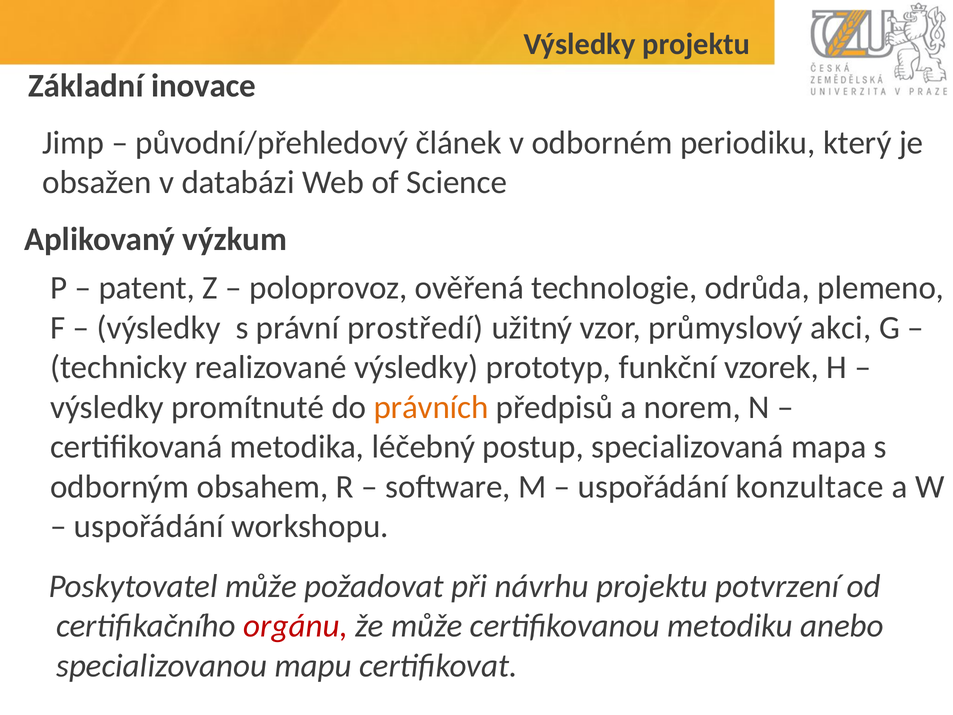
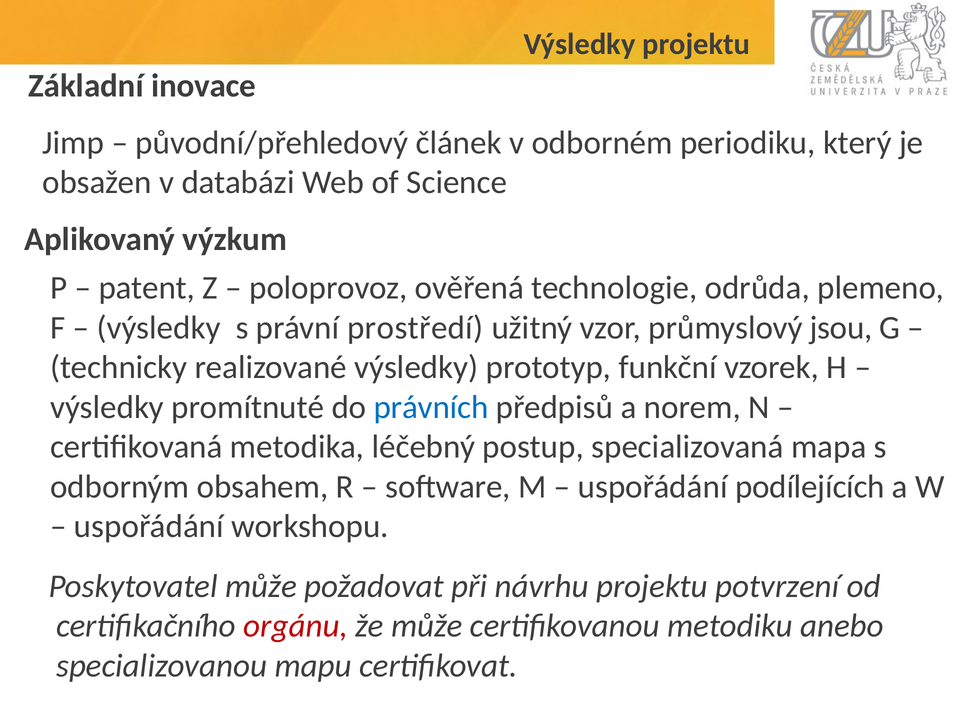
akci: akci -> jsou (841, 328)
právních colour: orange -> blue (431, 407)
konzultace: konzultace -> podílejících (810, 486)
